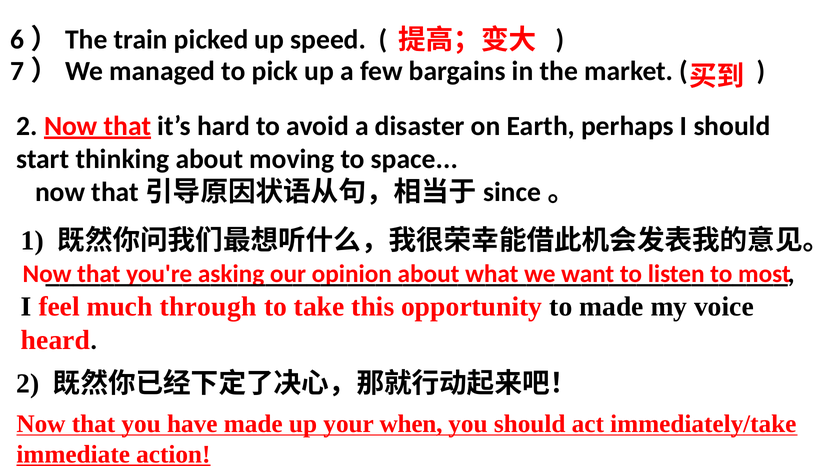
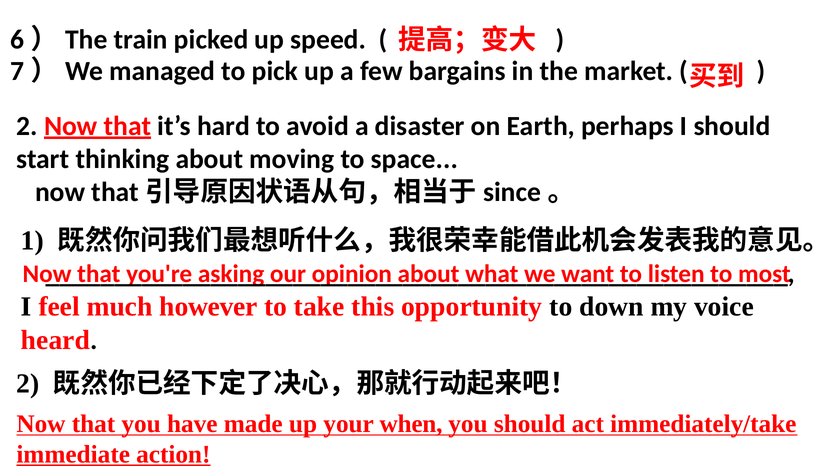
through: through -> however (208, 307)
to made: made -> down (611, 307)
